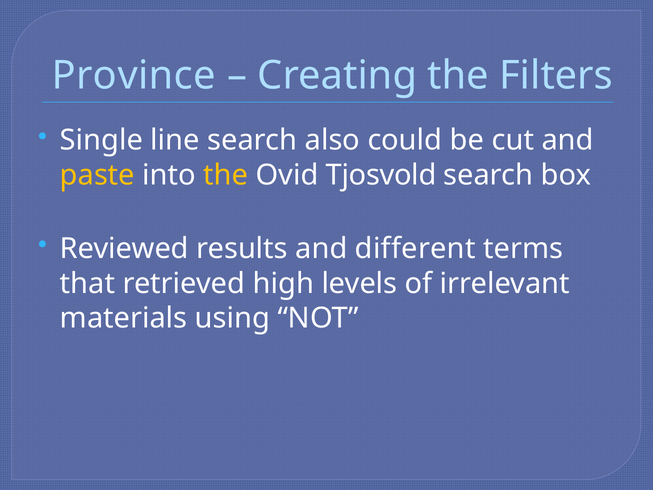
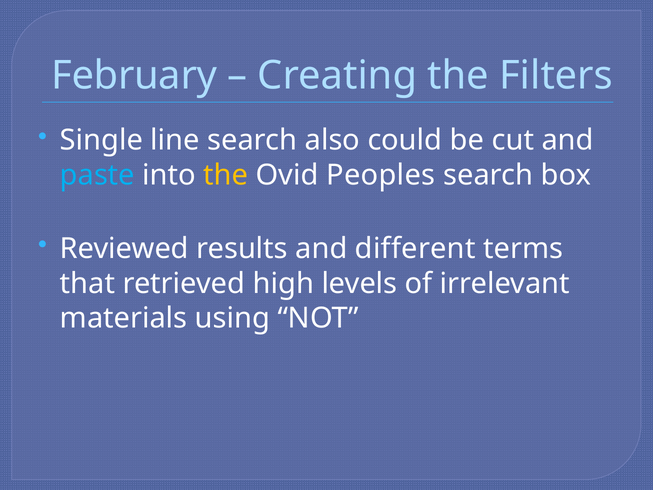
Province: Province -> February (134, 75)
paste colour: yellow -> light blue (97, 175)
Tjosvold: Tjosvold -> Peoples (381, 175)
